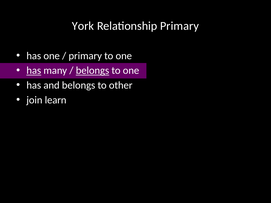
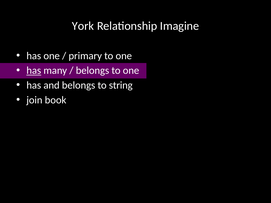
Relationship Primary: Primary -> Imagine (180, 26)
belongs underline: present -> none (92, 71)
other: other -> string (121, 85)
learn: learn -> book (56, 100)
